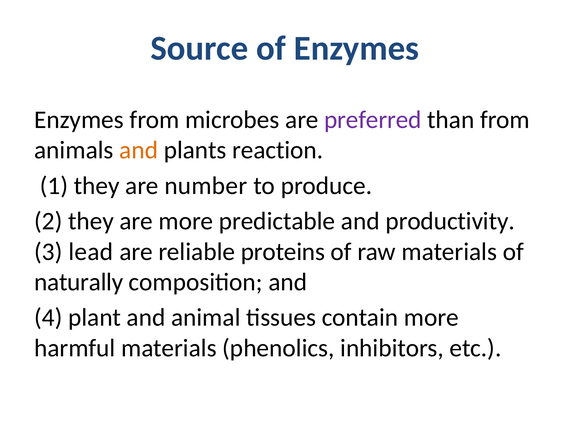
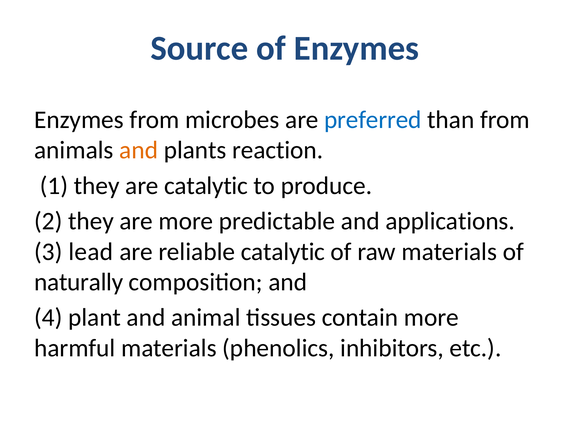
preferred colour: purple -> blue (373, 120)
are number: number -> catalytic (206, 185)
productivity: productivity -> applications (450, 221)
reliable proteins: proteins -> catalytic (283, 251)
